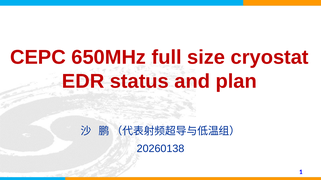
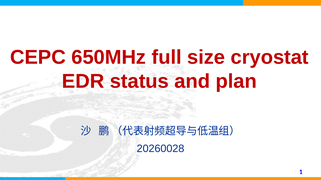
20260138: 20260138 -> 20260028 (160, 149)
